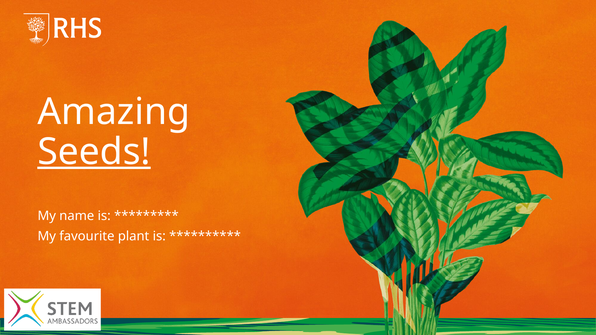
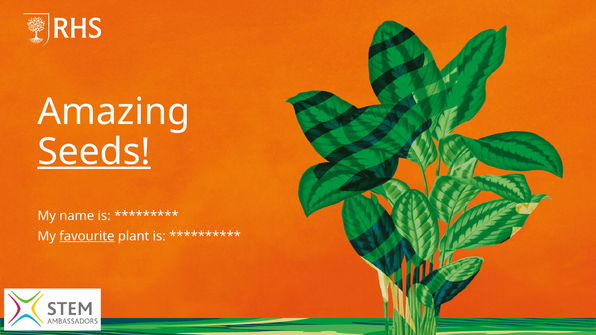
favourite underline: none -> present (87, 236)
